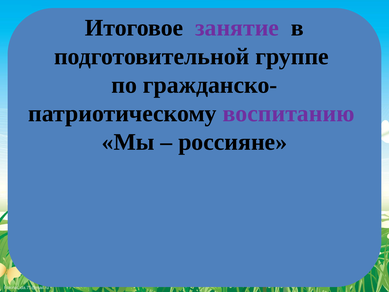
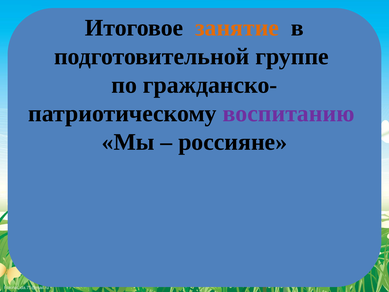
занятие colour: purple -> orange (237, 28)
